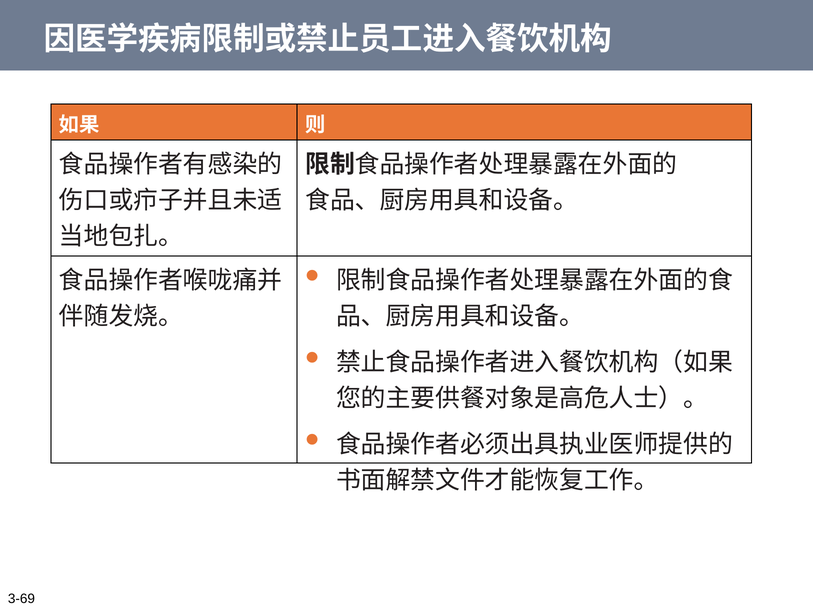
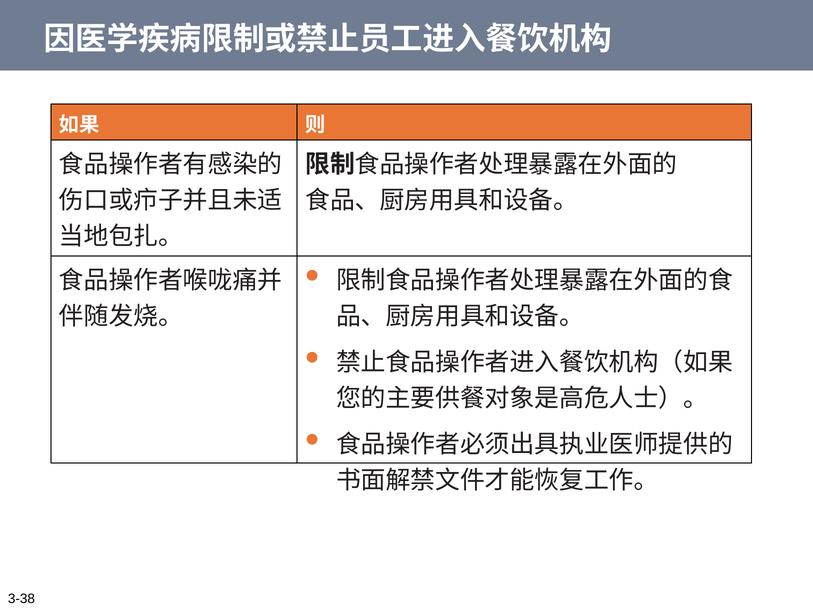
3-69: 3-69 -> 3-38 (21, 599)
